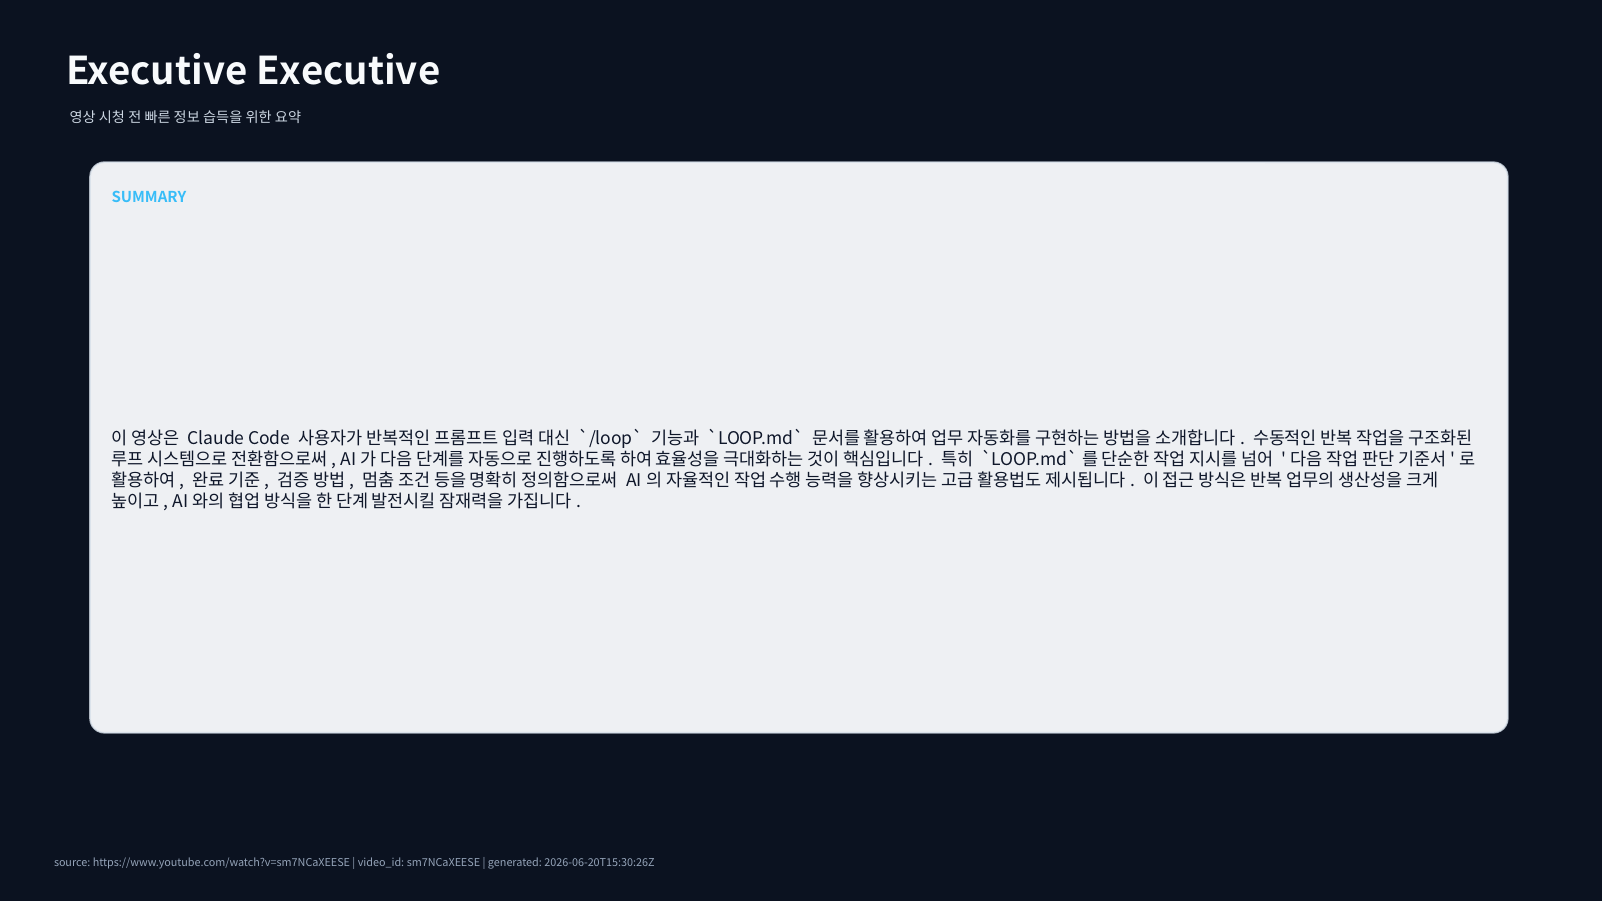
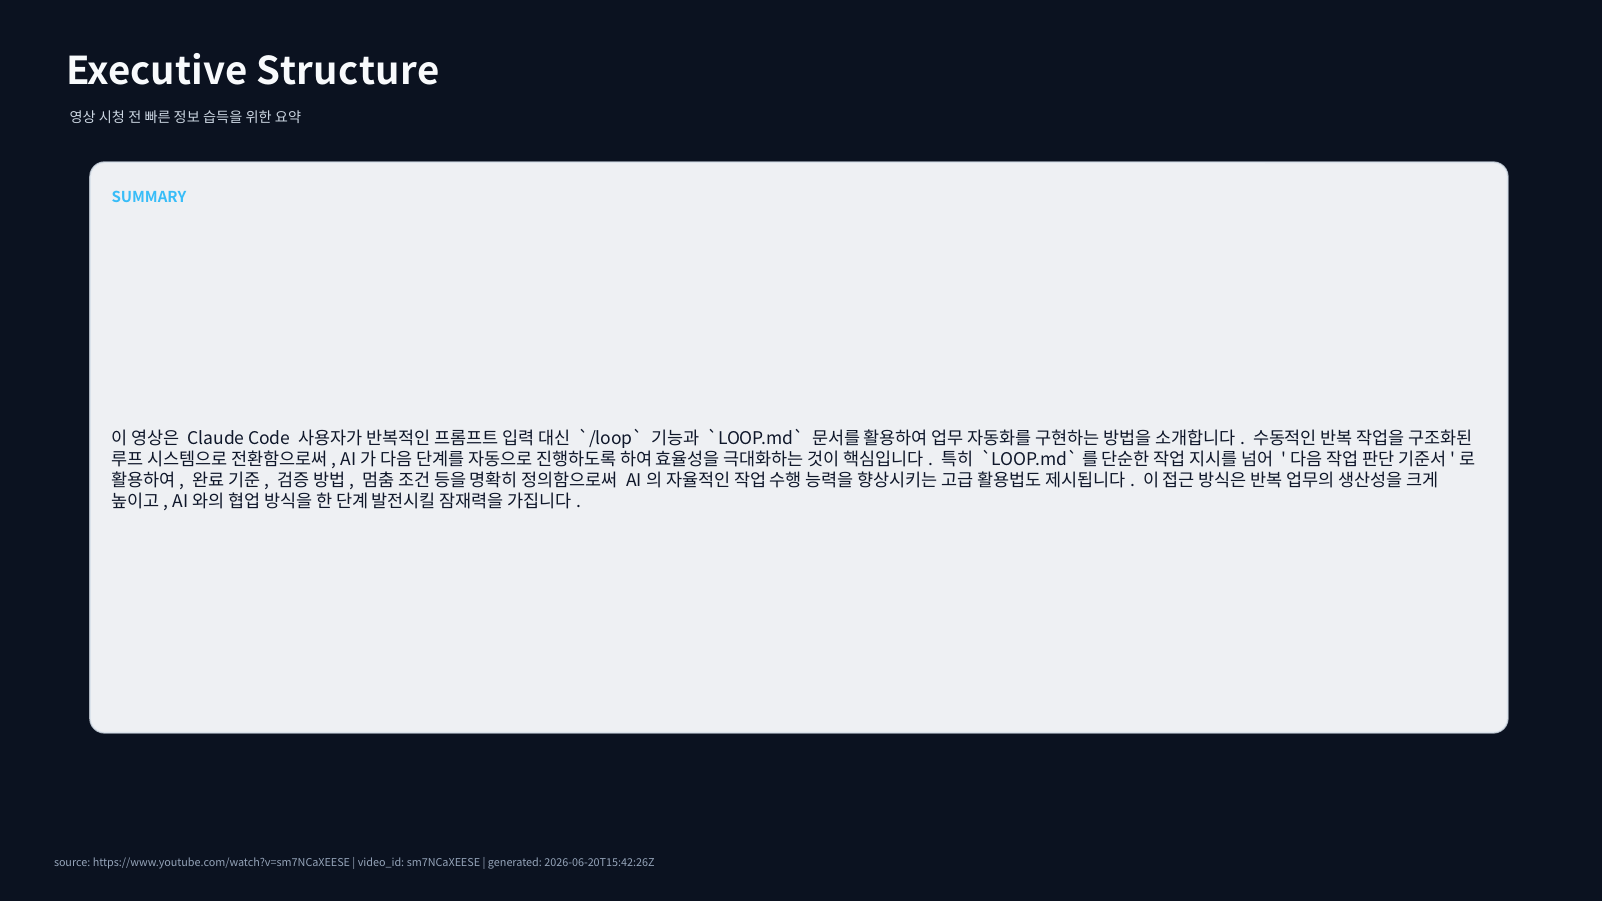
Executive Executive: Executive -> Structure (348, 72)
2026-06-20T15:30:26Z: 2026-06-20T15:30:26Z -> 2026-06-20T15:42:26Z (600, 863)
